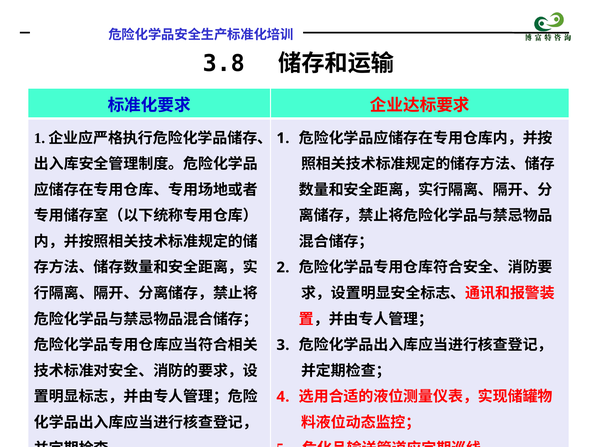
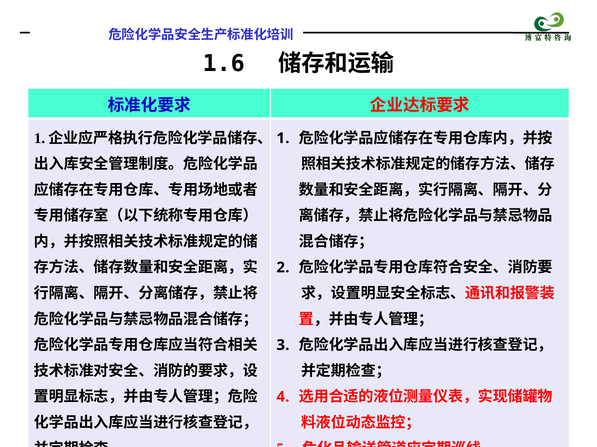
3.8: 3.8 -> 1.6 (224, 64)
